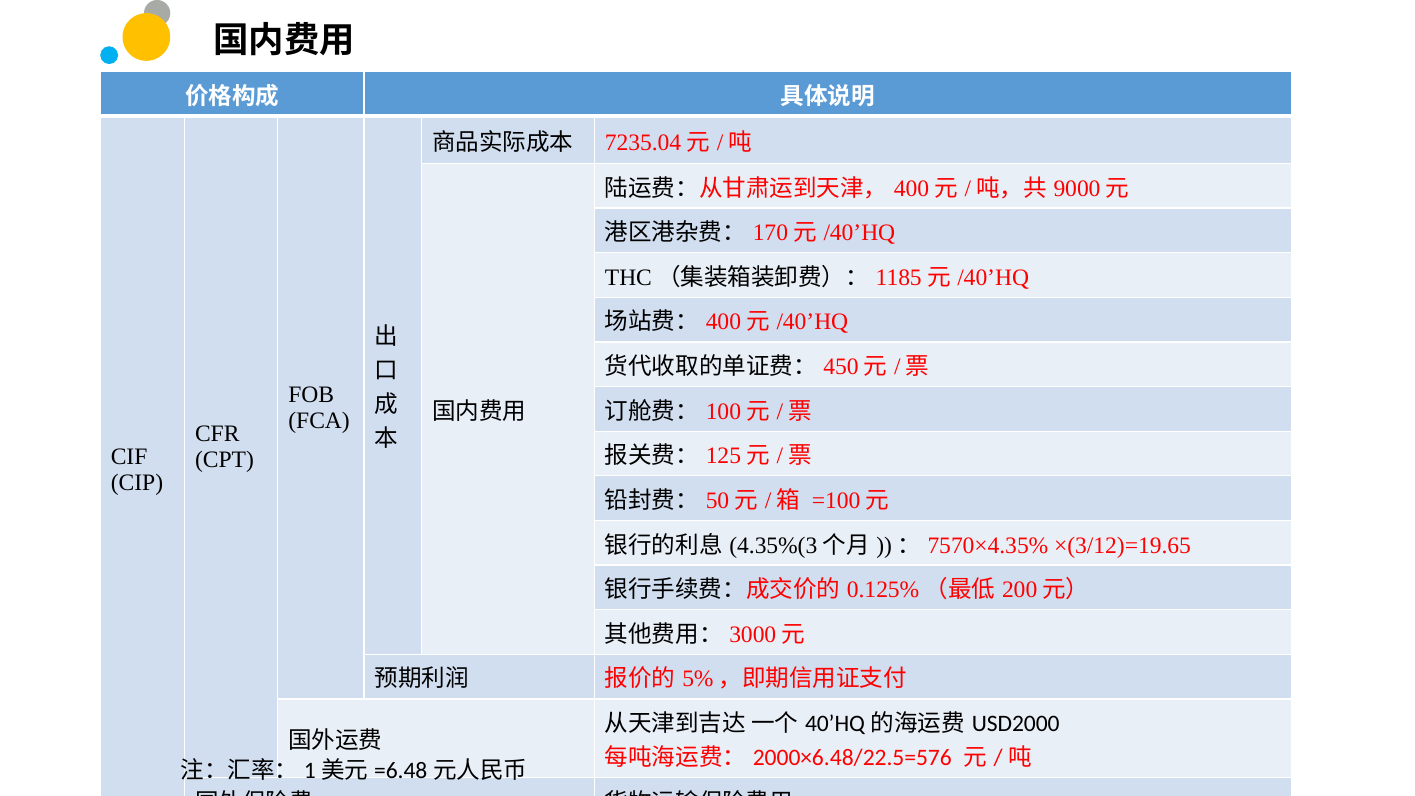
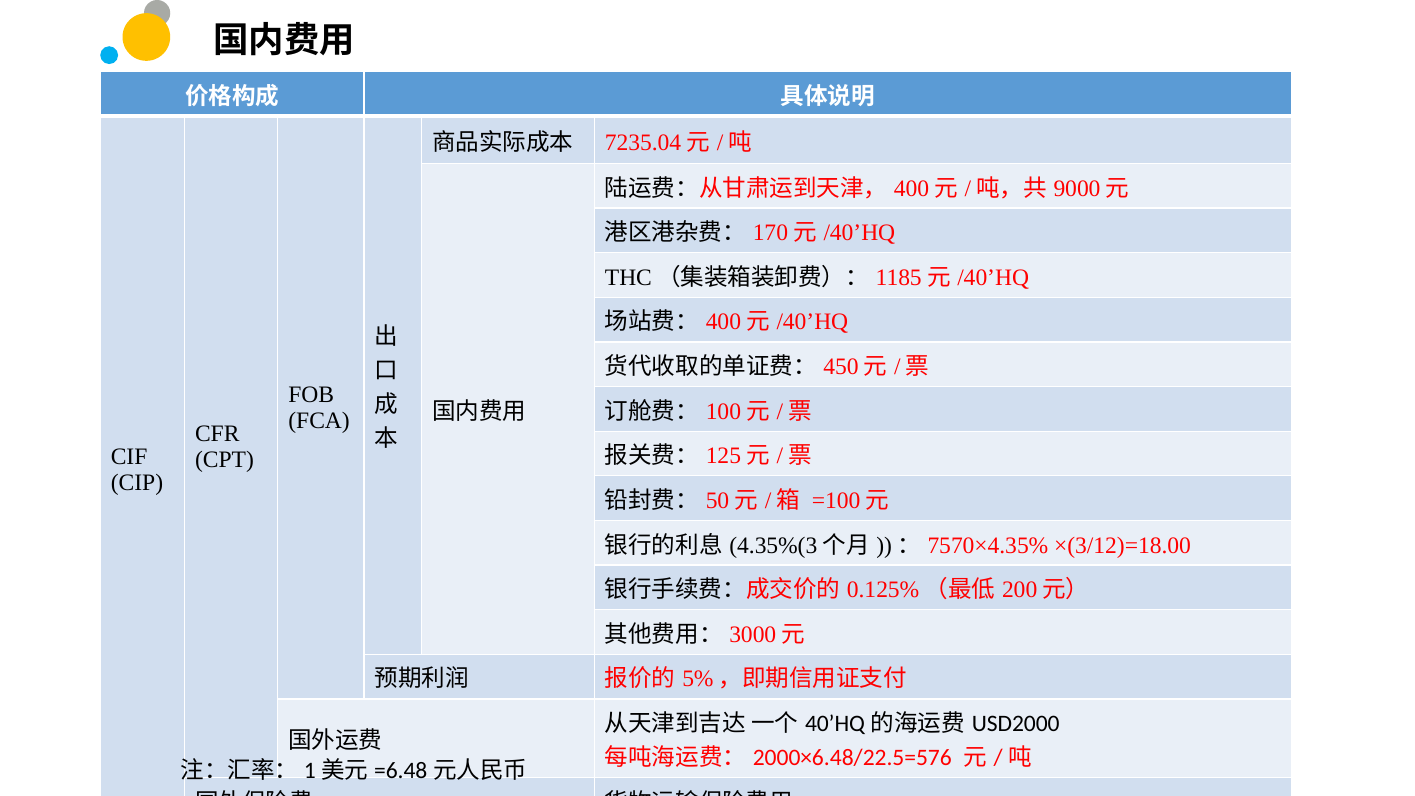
×(3/12)=19.65: ×(3/12)=19.65 -> ×(3/12)=18.00 (1123, 545)
